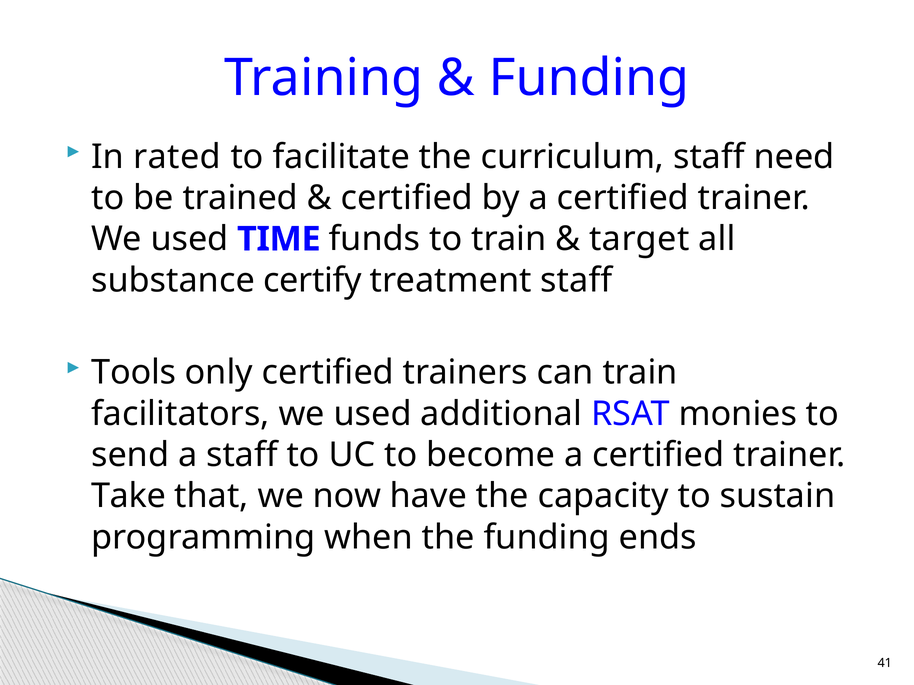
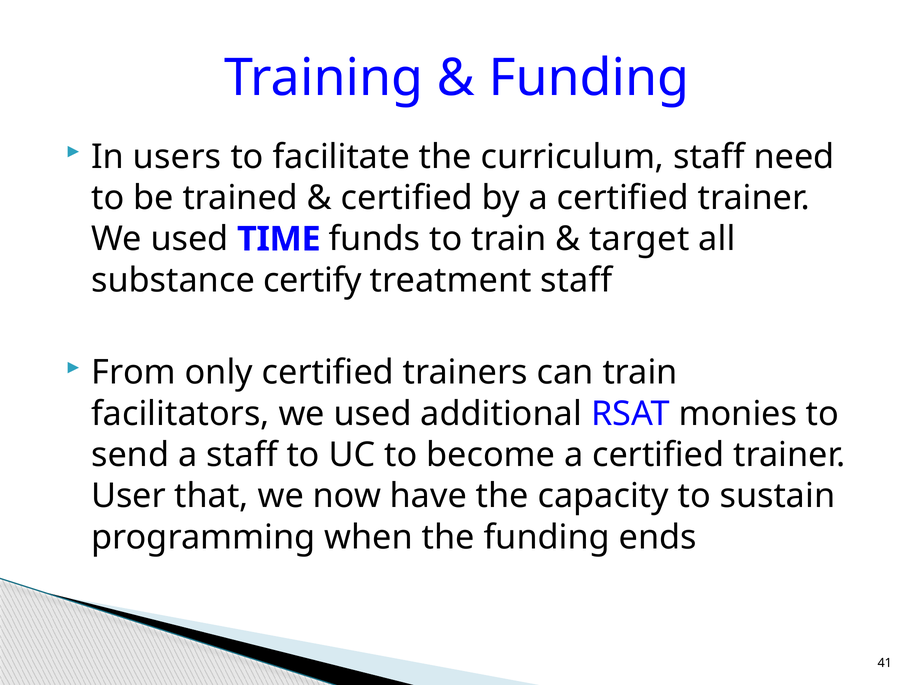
rated: rated -> users (177, 157)
Tools: Tools -> From (134, 373)
Take: Take -> User (128, 496)
